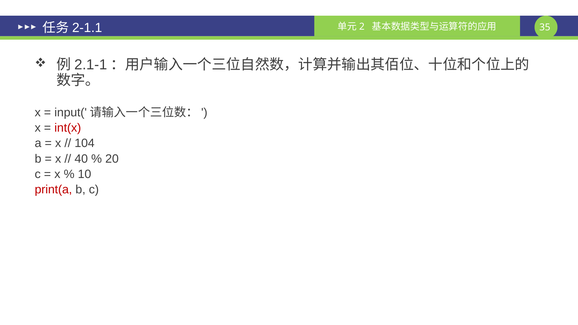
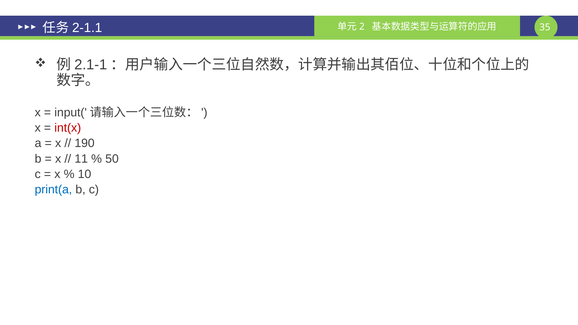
104: 104 -> 190 (85, 143)
40: 40 -> 11 (81, 159)
20: 20 -> 50 (112, 159)
print(a colour: red -> blue (53, 190)
